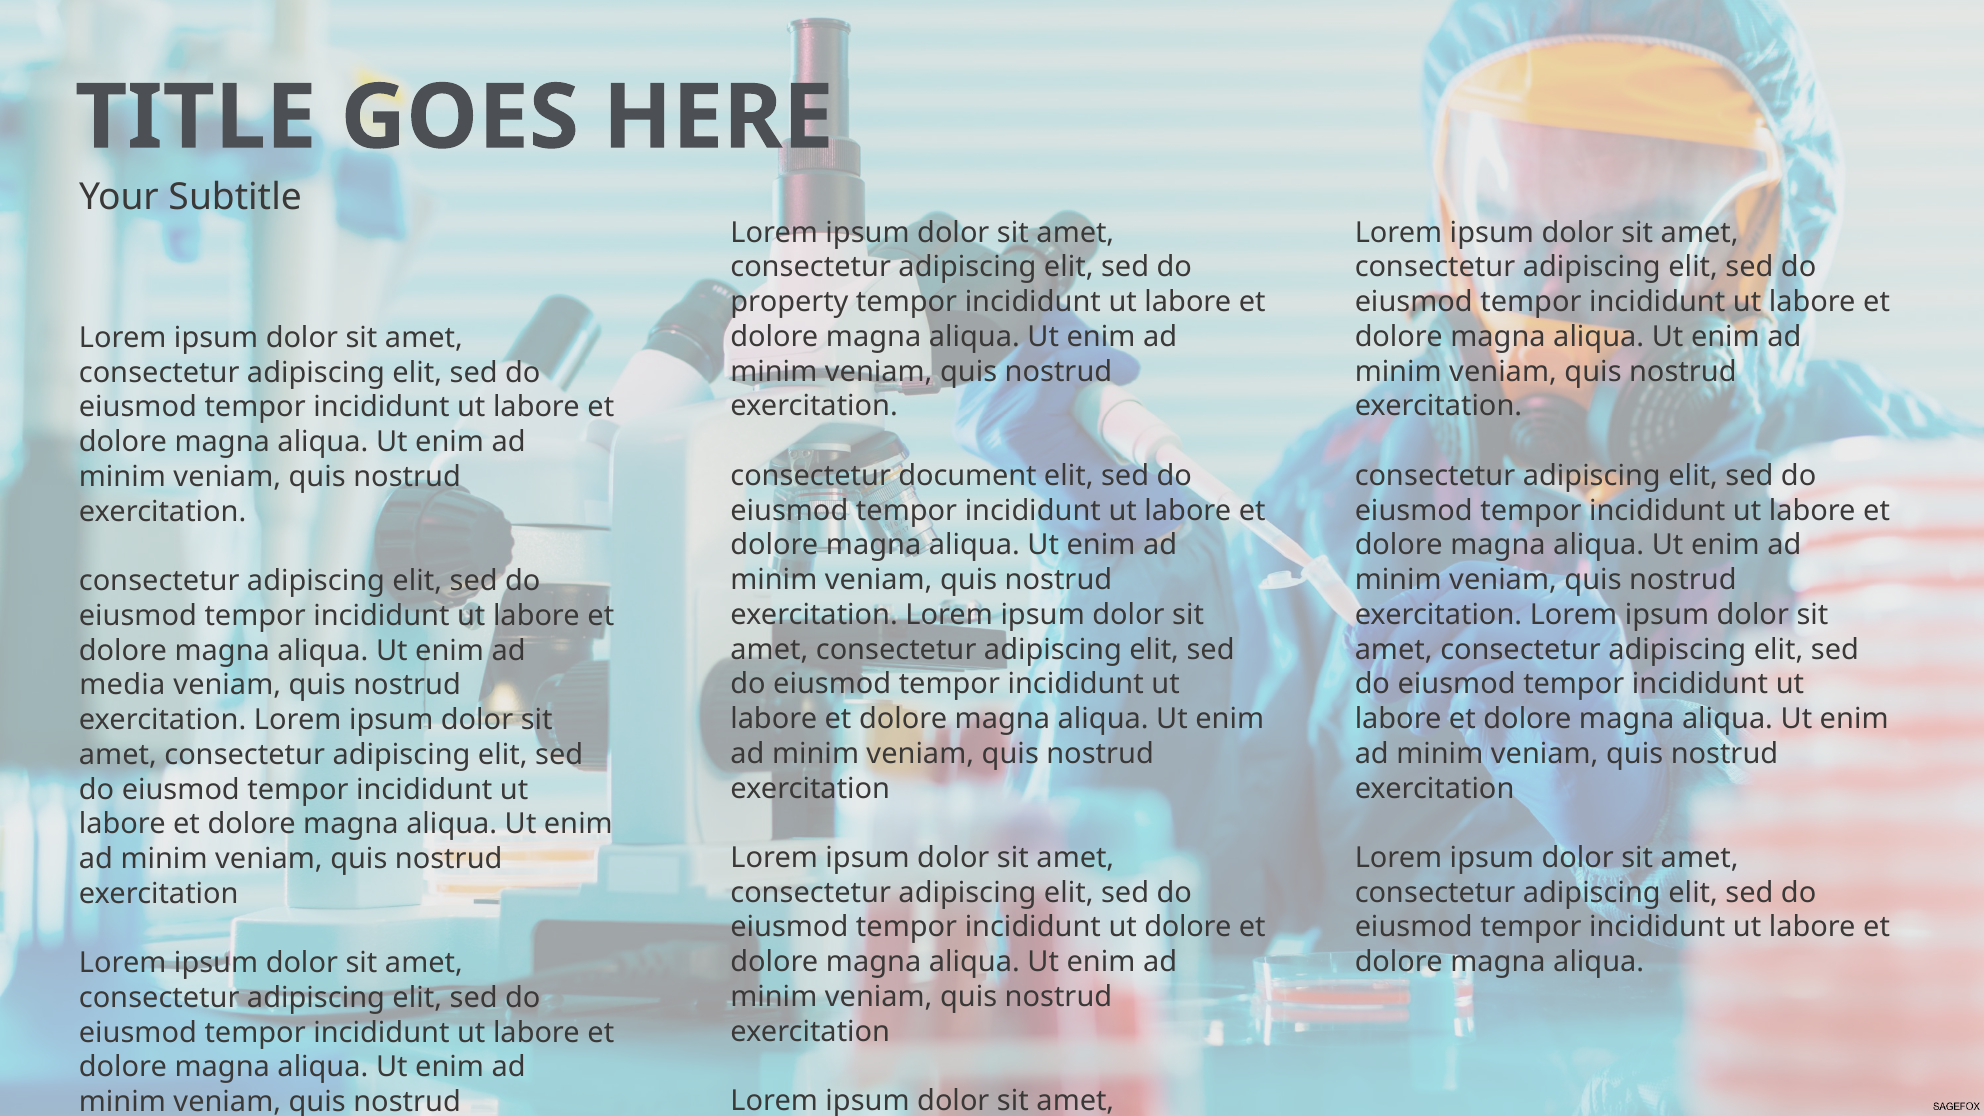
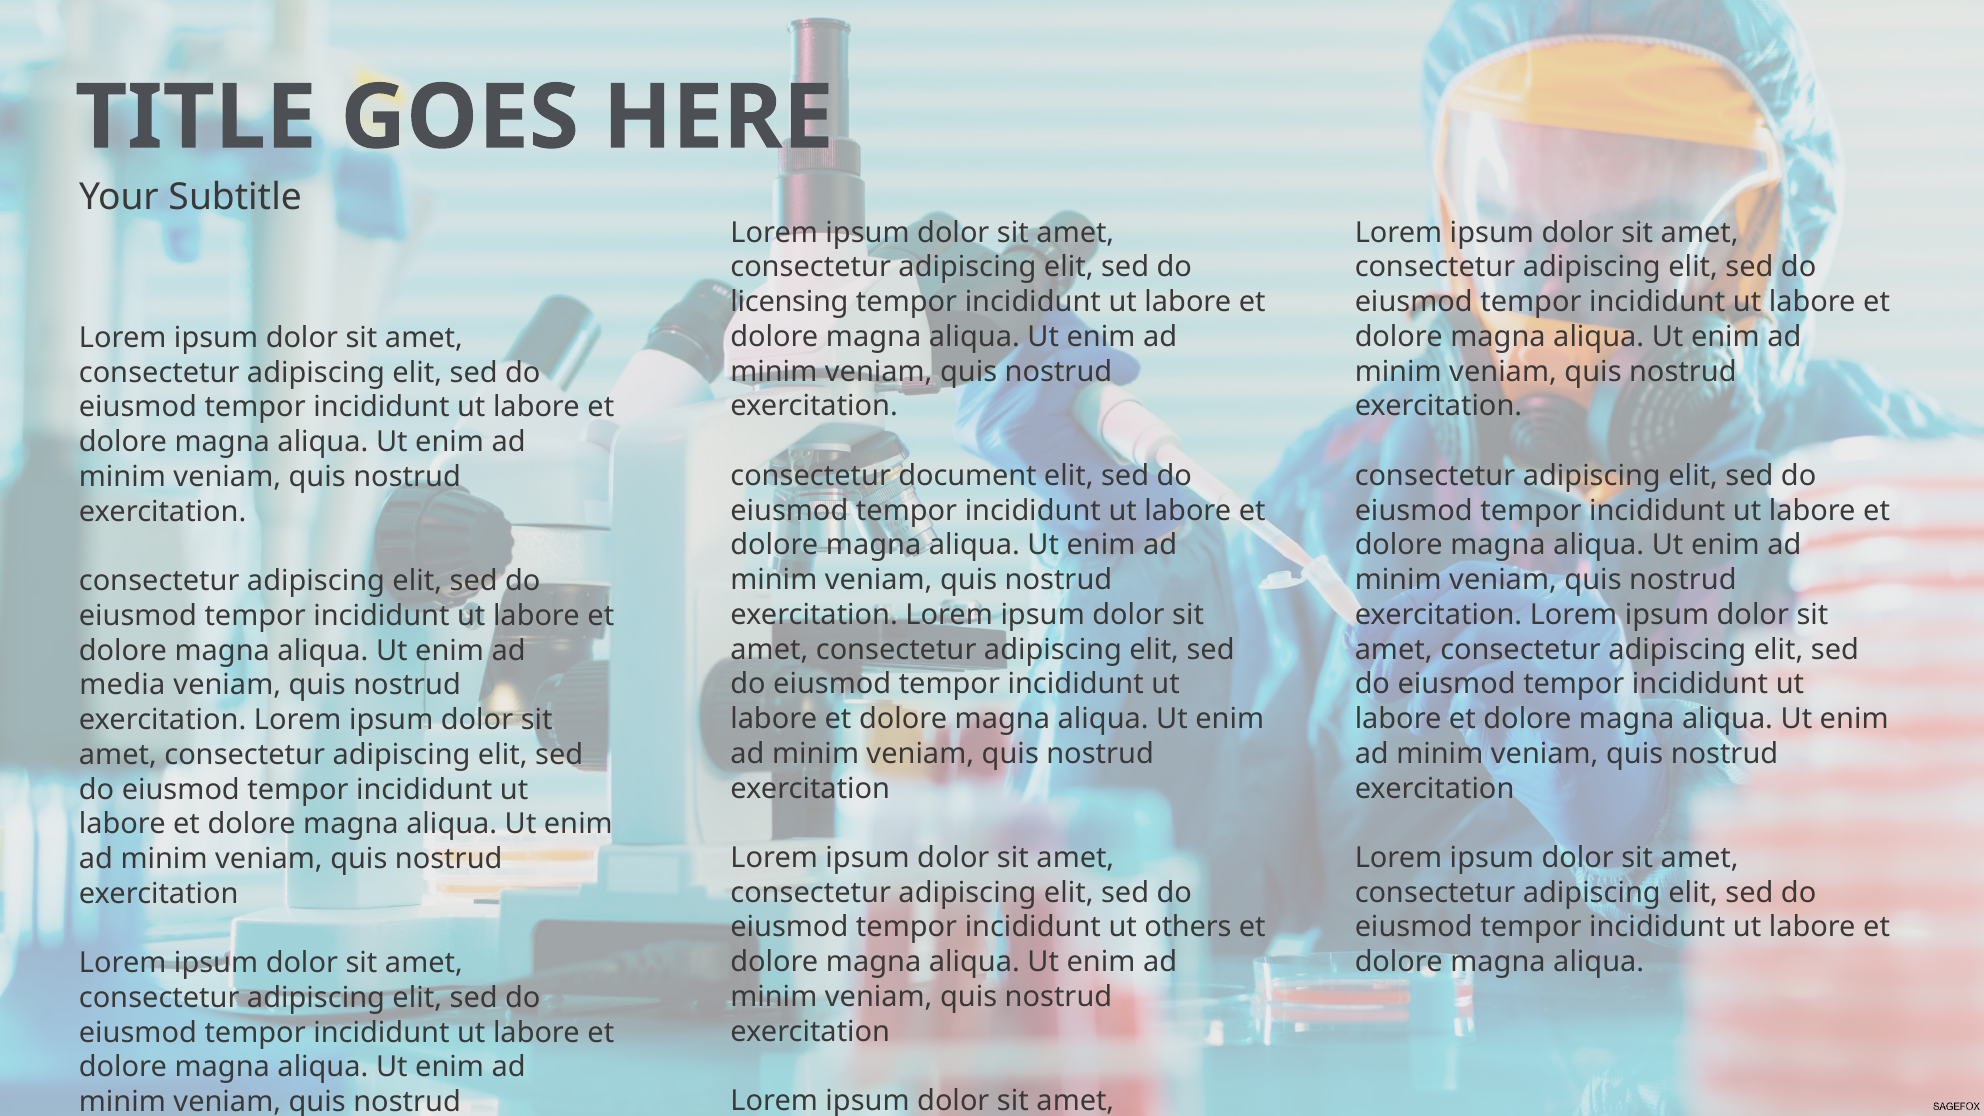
property: property -> licensing (789, 302)
ut dolore: dolore -> others (1188, 927)
